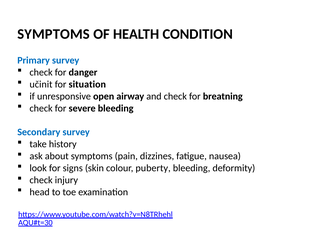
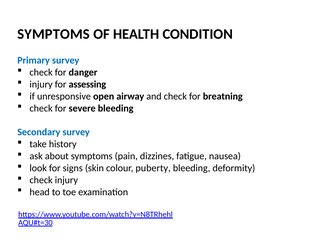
učinit: učinit -> injury (41, 84)
situation: situation -> assessing (87, 84)
